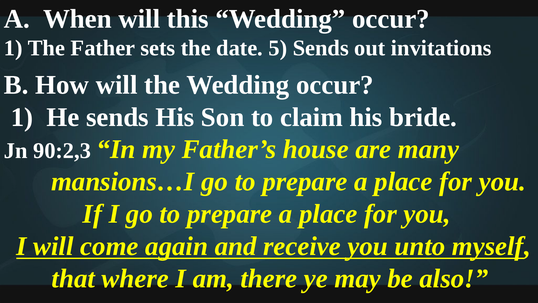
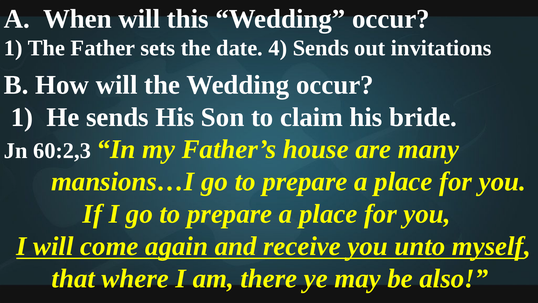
5: 5 -> 4 (278, 48)
90:2,3: 90:2,3 -> 60:2,3 (62, 151)
